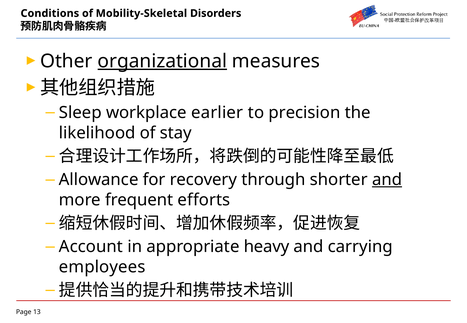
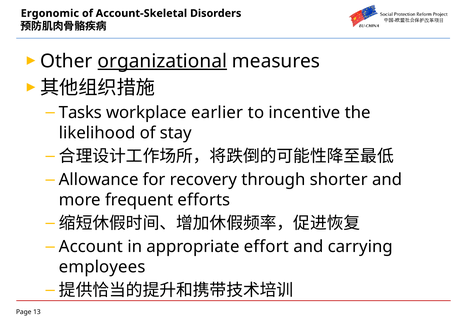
Conditions: Conditions -> Ergonomic (50, 13)
Mobility-Skeletal: Mobility-Skeletal -> Account-Skeletal (141, 13)
Sleep: Sleep -> Tasks (80, 113)
precision: precision -> incentive (304, 113)
and underline: present -> none (387, 180)
heavy: heavy -> effort (266, 247)
